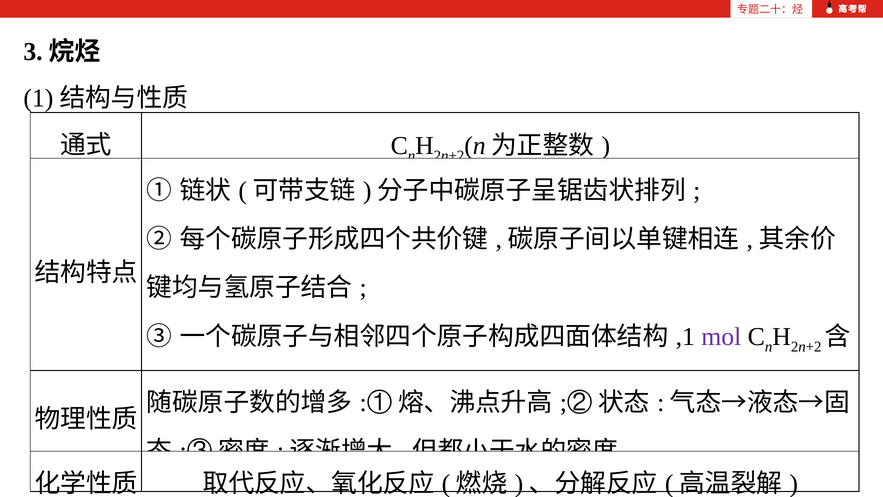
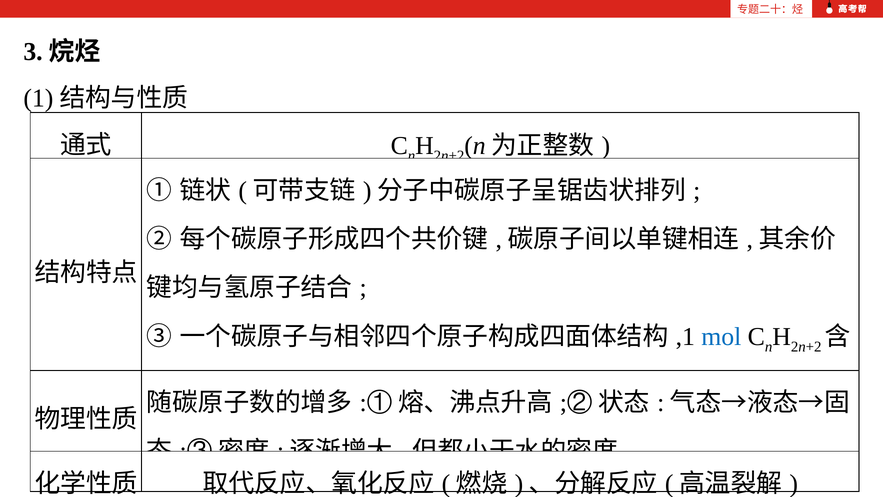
mol colour: purple -> blue (721, 336)
